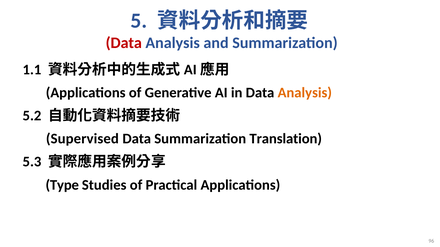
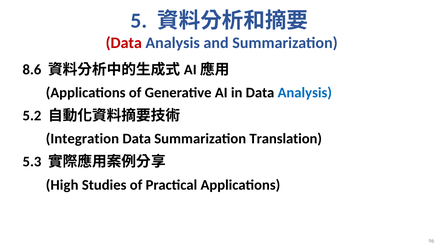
1.1: 1.1 -> 8.6 (32, 70)
Analysis colour: orange -> blue (305, 93)
Supervised: Supervised -> Integration (82, 139)
Type: Type -> High (62, 185)
